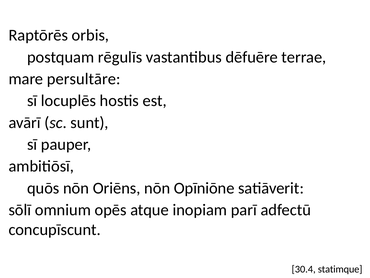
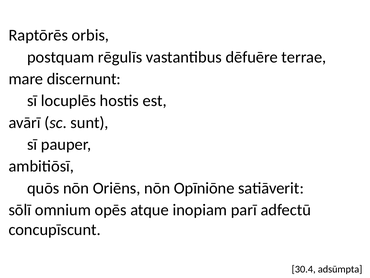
persultāre: persultāre -> discernunt (84, 79)
statimque: statimque -> adsūmpta (340, 269)
